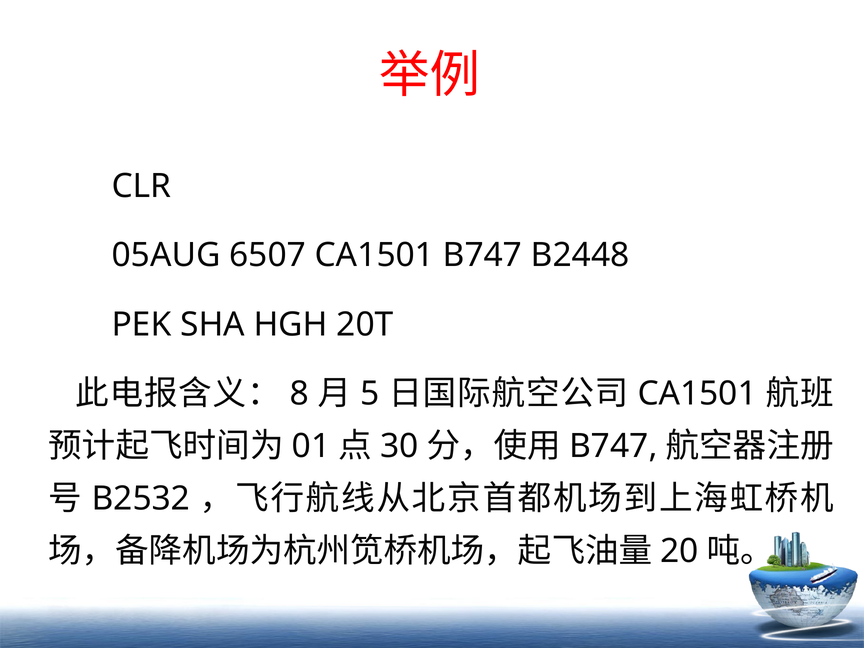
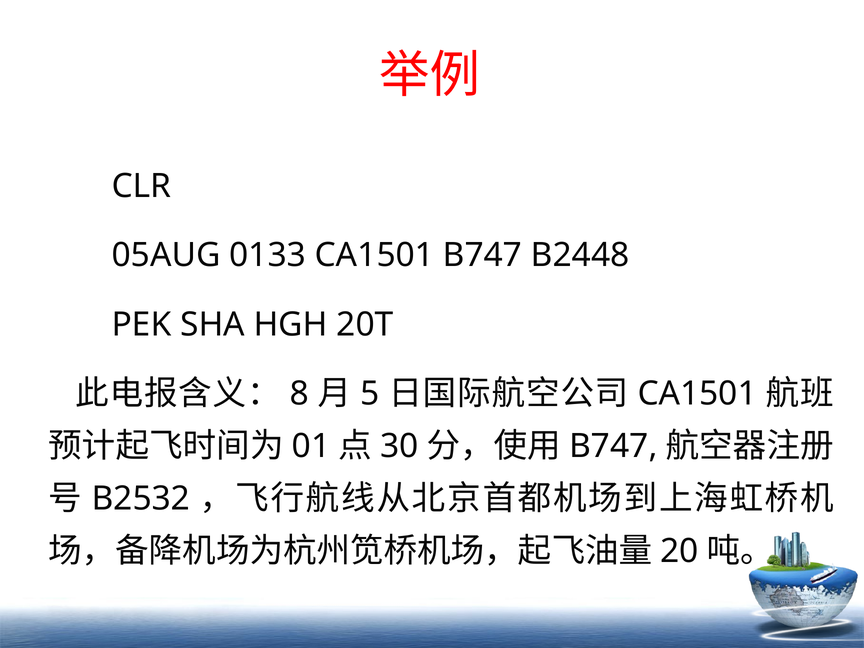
6507: 6507 -> 0133 (268, 255)
